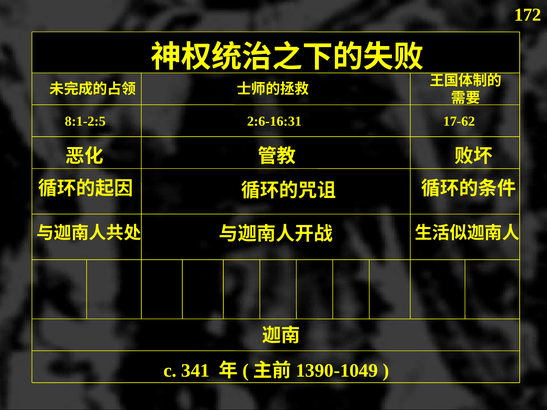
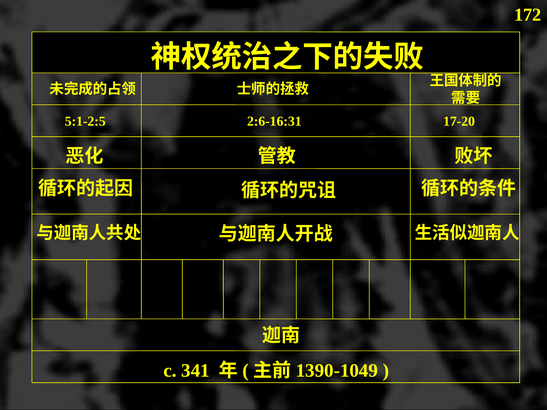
8:1-2:5: 8:1-2:5 -> 5:1-2:5 (85, 121)
17-62: 17-62 -> 17-20 (459, 121)
